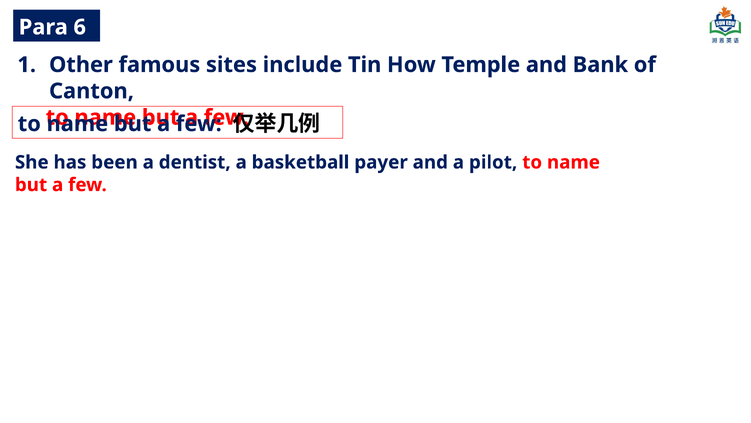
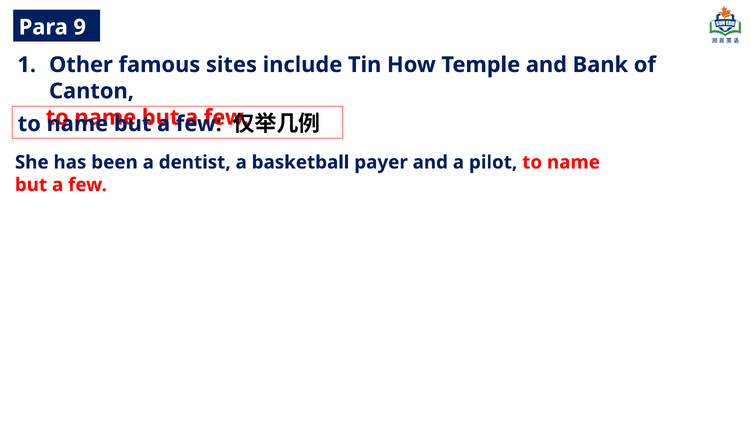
6: 6 -> 9 (80, 27)
